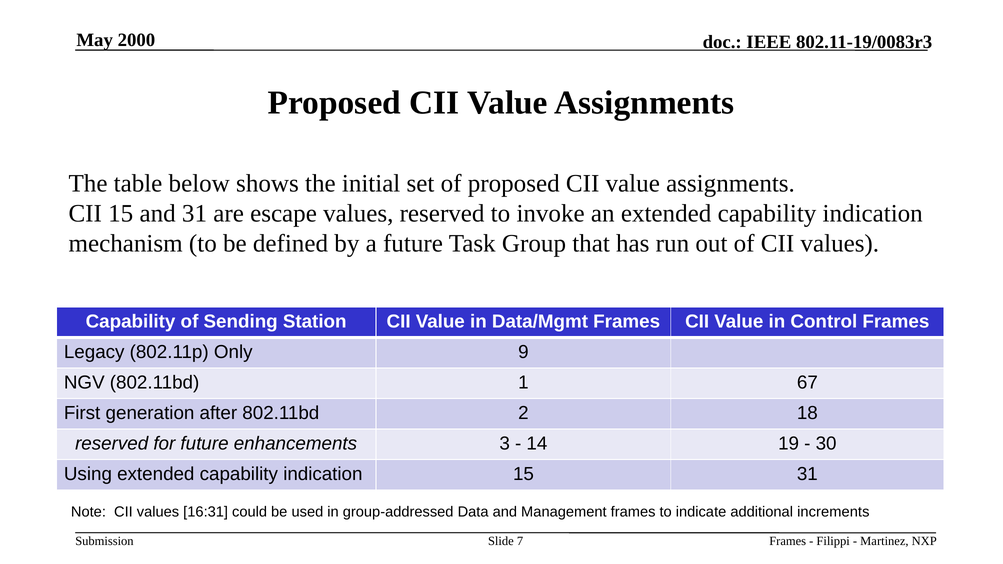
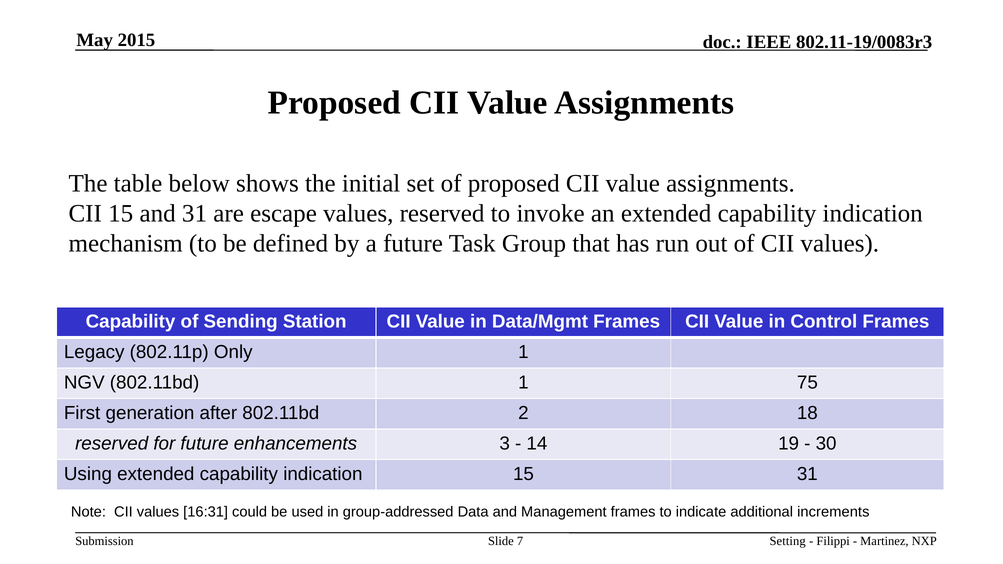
2000: 2000 -> 2015 (136, 40)
Only 9: 9 -> 1 (523, 352)
67: 67 -> 75 (807, 383)
Frames: Frames -> Setting (788, 541)
